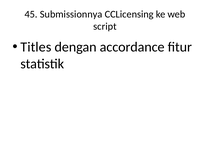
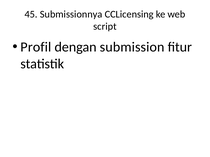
Titles: Titles -> Profil (36, 47)
accordance: accordance -> submission (132, 47)
